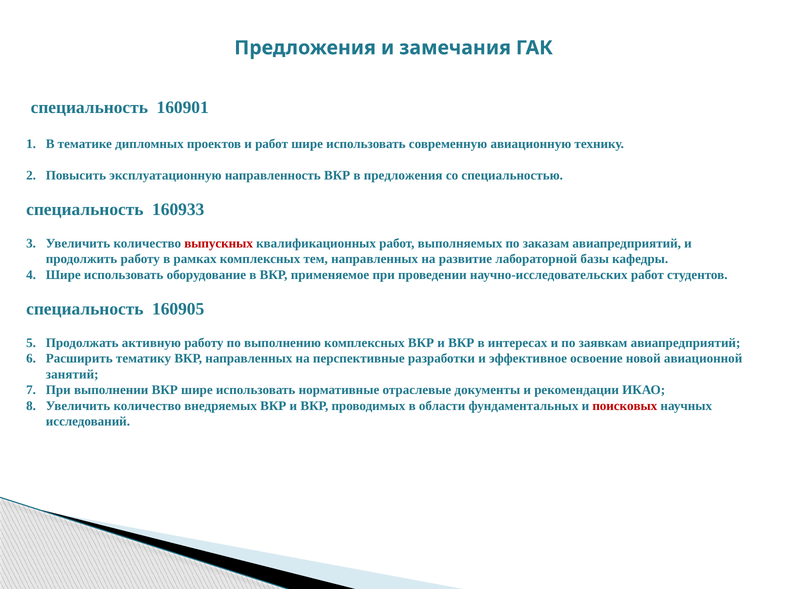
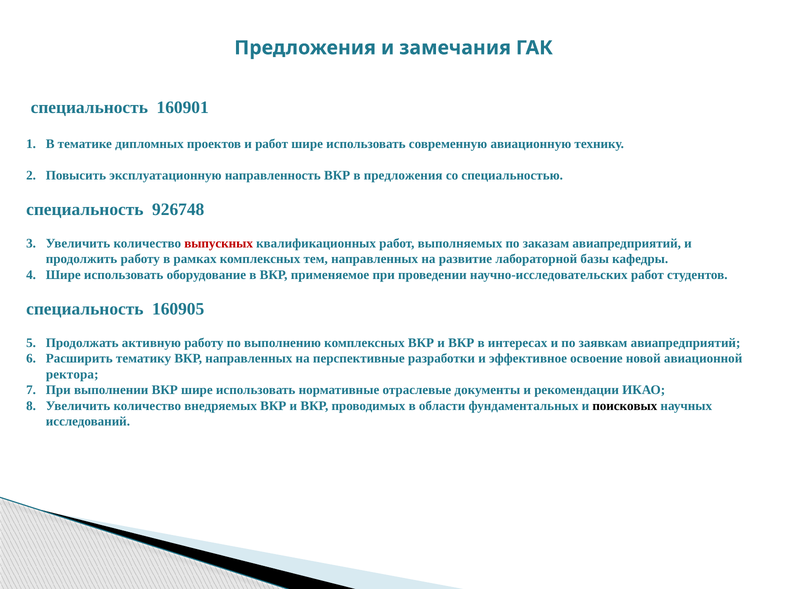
160933: 160933 -> 926748 (178, 210)
занятий: занятий -> ректора (72, 374)
поисковых colour: red -> black (625, 406)
